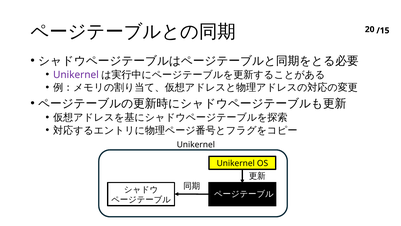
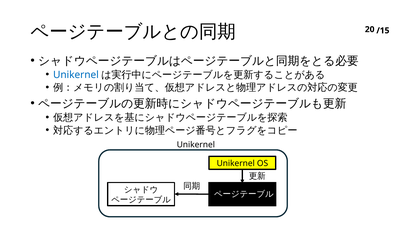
Unikernel colour: purple -> blue (76, 75)
